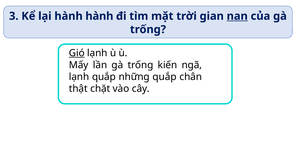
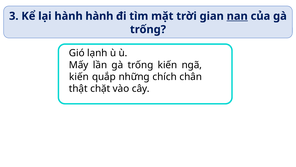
Gió underline: present -> none (77, 53)
lạnh: lạnh -> kiến (79, 77)
những quắp: quắp -> chích (165, 77)
